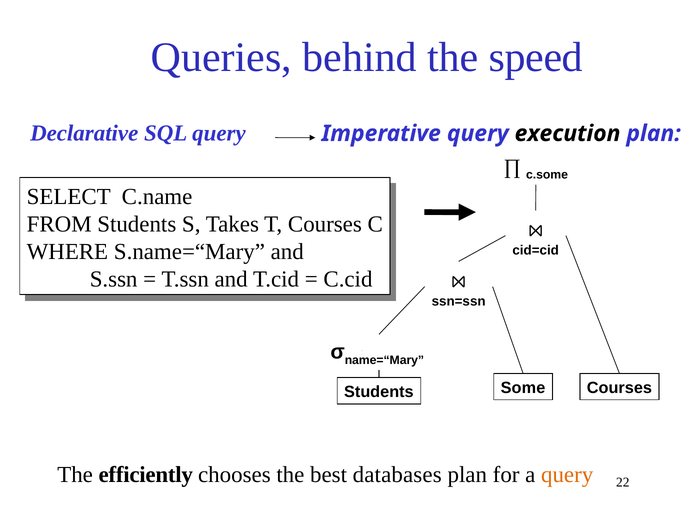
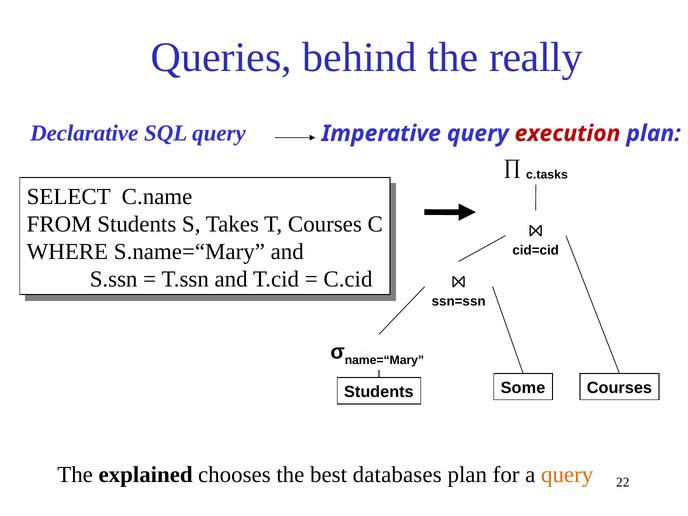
speed: speed -> really (536, 57)
execution colour: black -> red (568, 133)
c.some: c.some -> c.tasks (547, 175)
efficiently: efficiently -> explained (146, 475)
